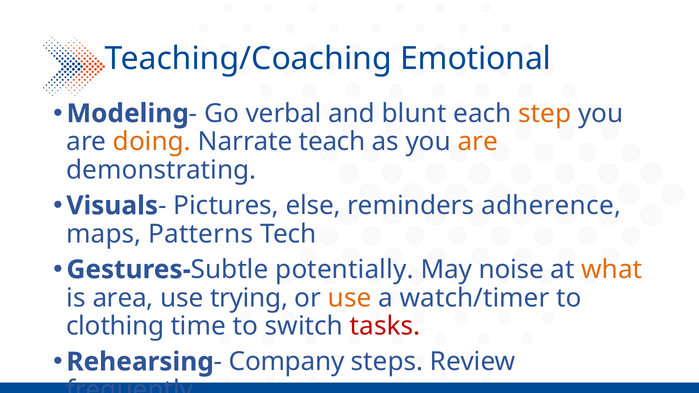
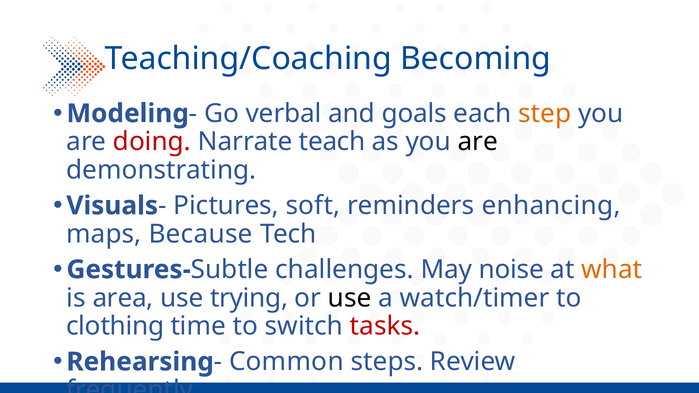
Emotional: Emotional -> Becoming (476, 59)
blunt: blunt -> goals (414, 114)
doing colour: orange -> red (152, 142)
are colour: orange -> black (478, 142)
else: else -> soft (313, 206)
adherence: adherence -> enhancing (551, 206)
Patterns: Patterns -> Because (201, 234)
potentially: potentially -> challenges (345, 270)
use colour: orange -> black (350, 298)
Company: Company -> Common (286, 362)
